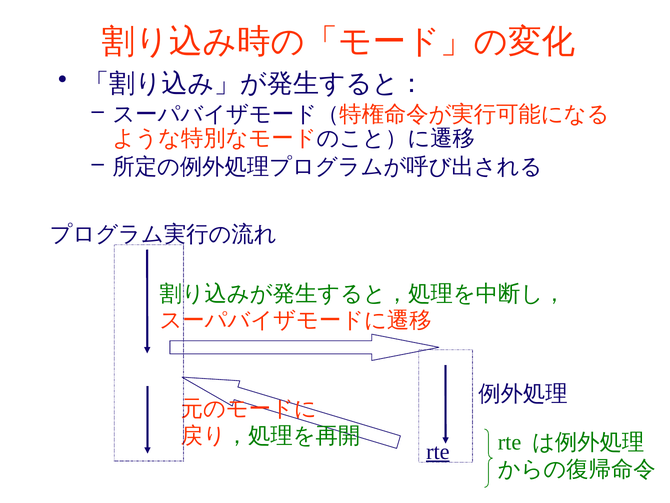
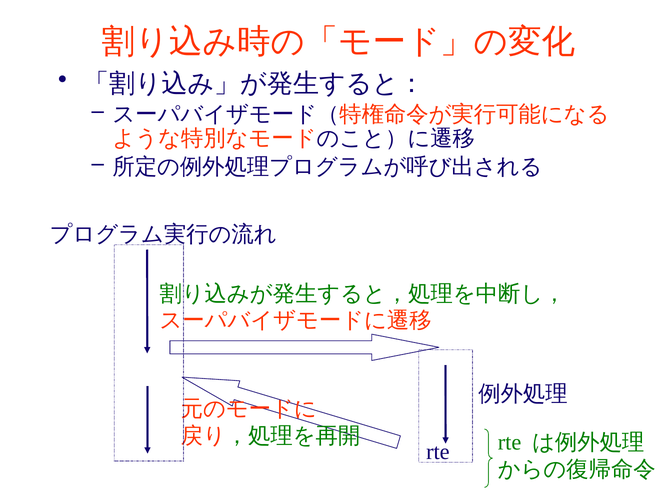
rte underline: present -> none (438, 451)
